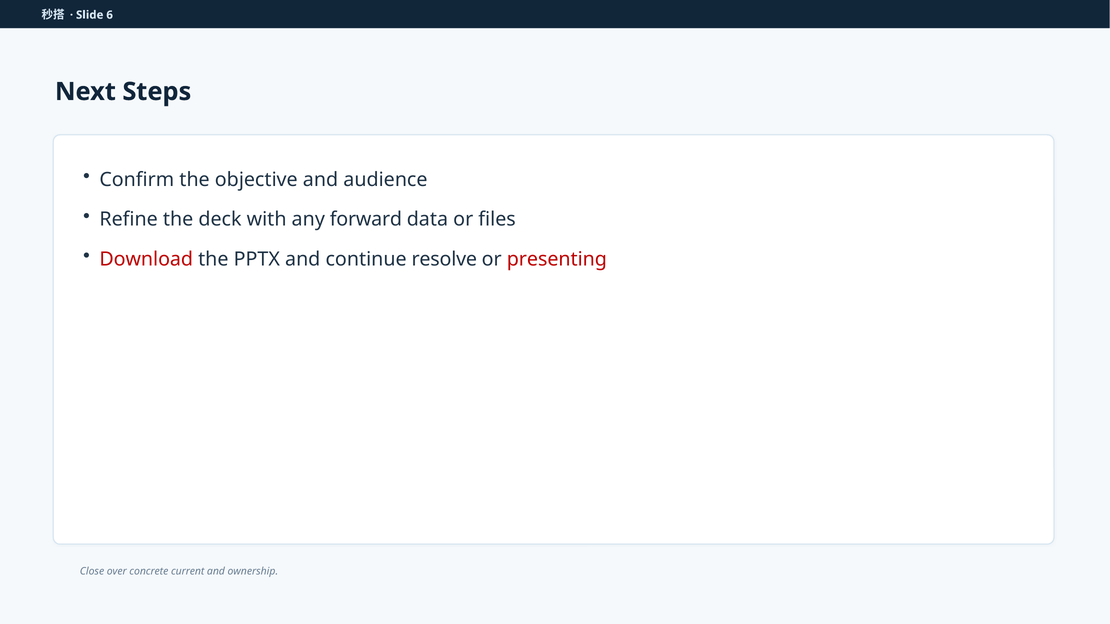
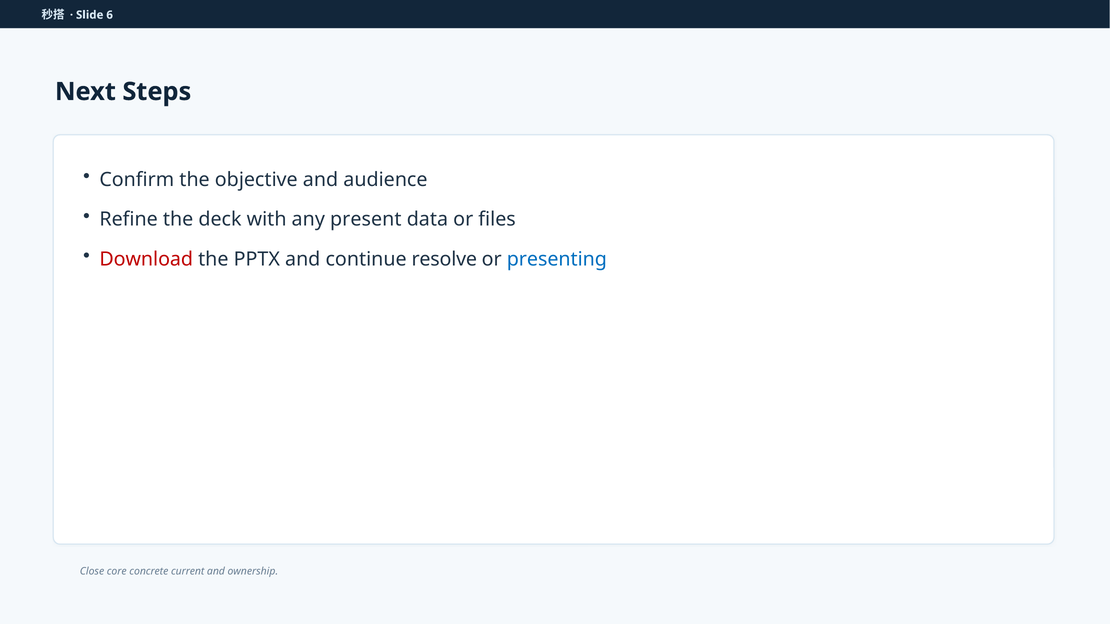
forward: forward -> present (366, 219)
presenting colour: red -> blue (557, 259)
over: over -> core (117, 572)
